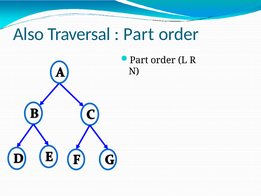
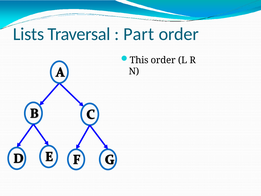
Also: Also -> Lists (29, 34)
Part: Part -> This (139, 60)
